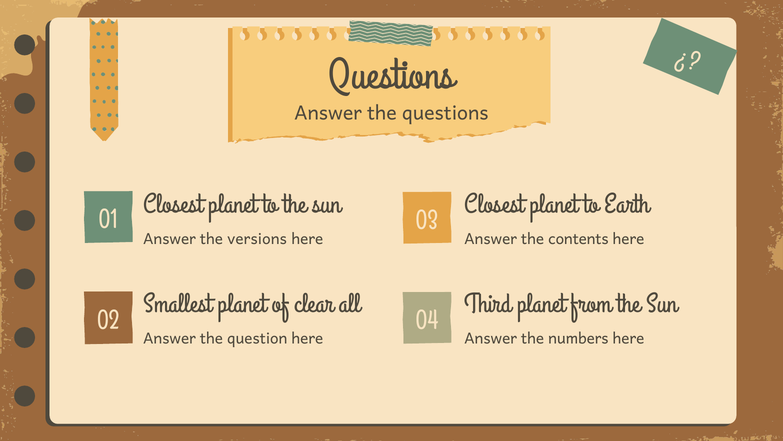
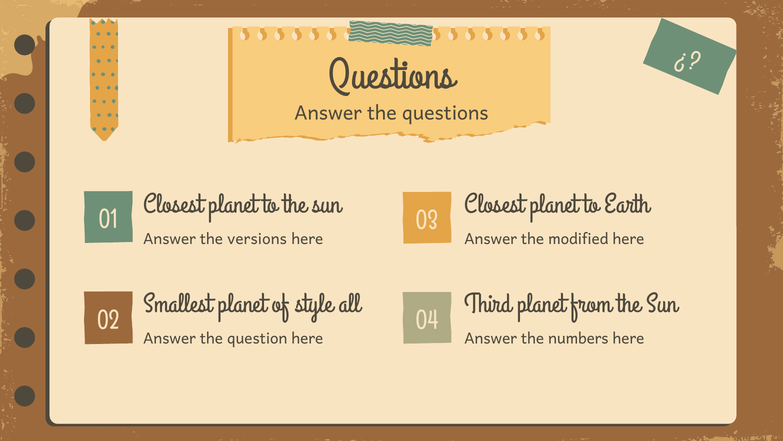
contents: contents -> modified (578, 239)
clear: clear -> style (314, 302)
